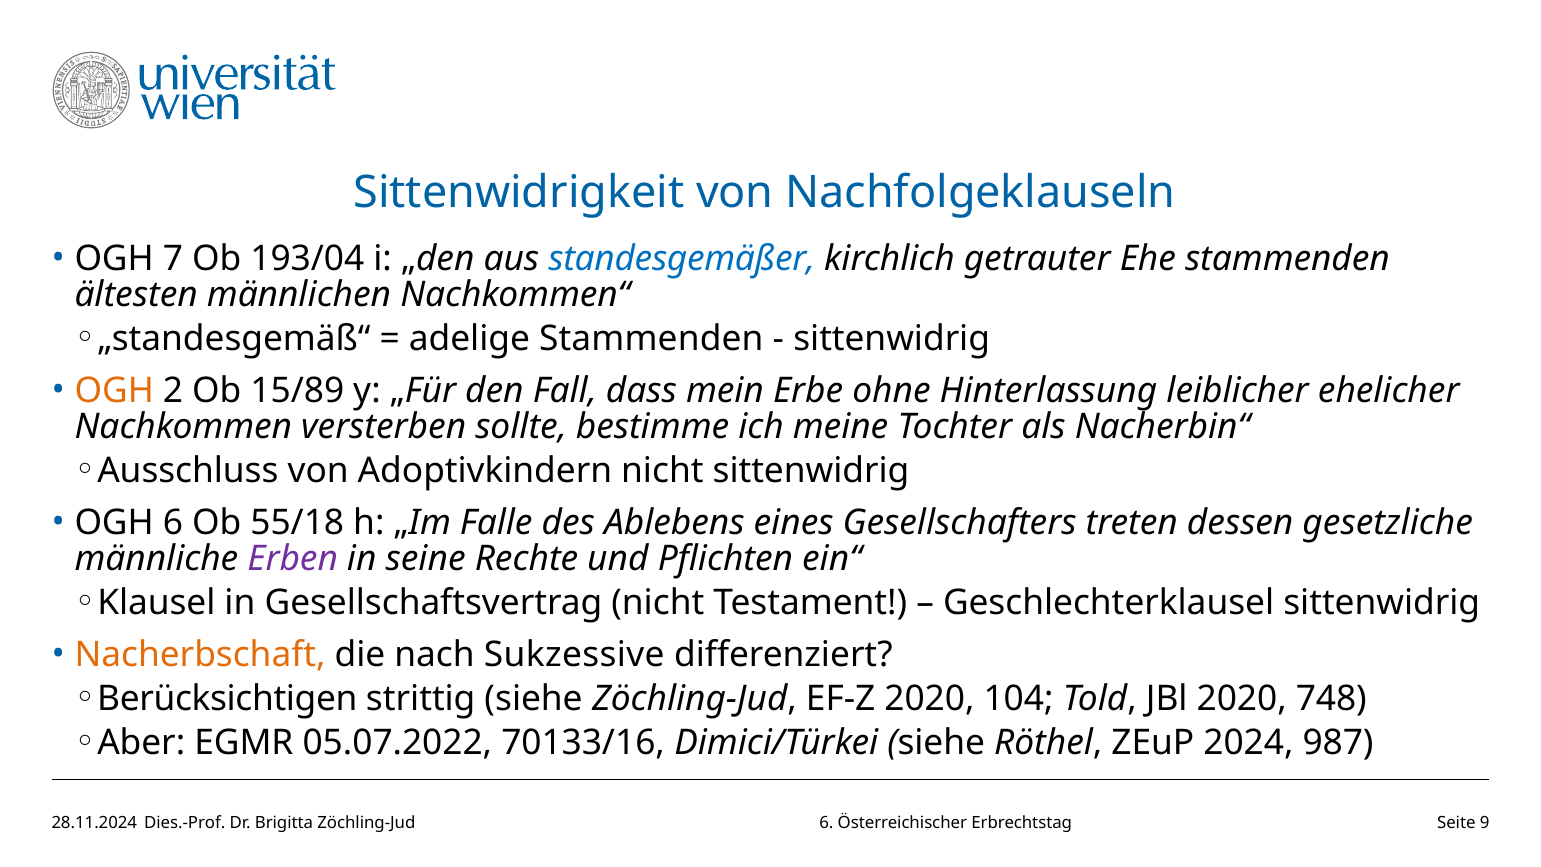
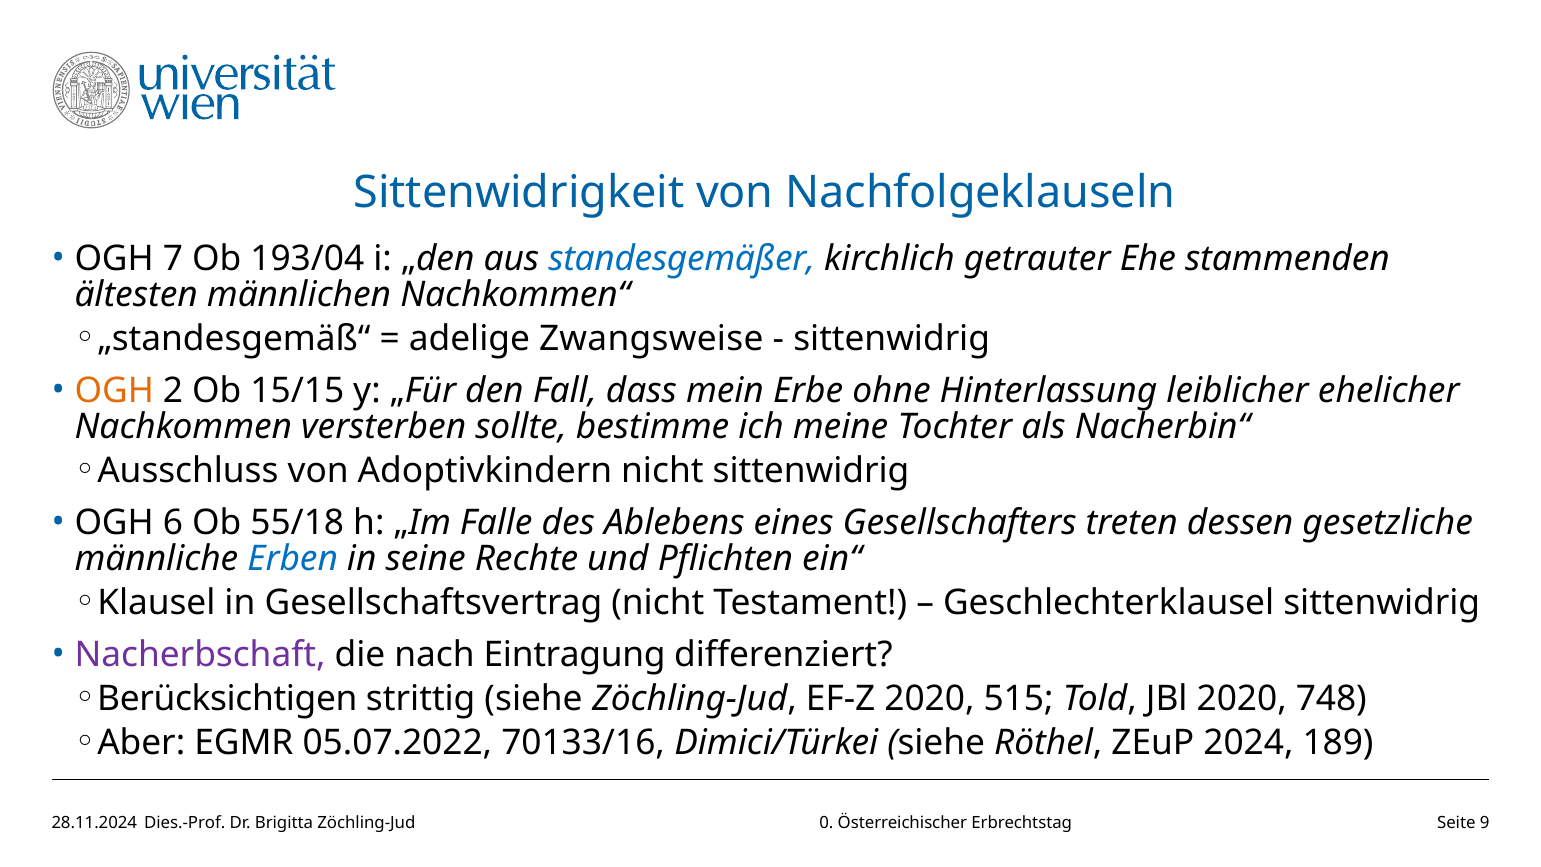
adelige Stammenden: Stammenden -> Zwangsweise (651, 338)
15/89: 15/89 -> 15/15 (297, 390)
Erben colour: purple -> blue (293, 558)
Nacherbschaft colour: orange -> purple (200, 654)
Sukzessive: Sukzessive -> Eintragung (575, 654)
104: 104 -> 515 (1019, 698)
987: 987 -> 189 (1338, 742)
Zöchling-Jud 6: 6 -> 0 (826, 823)
